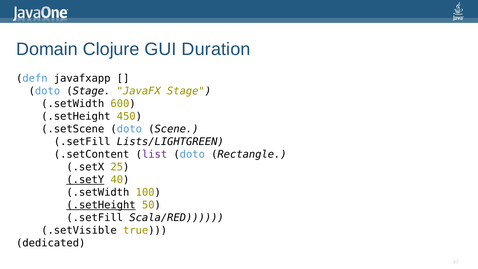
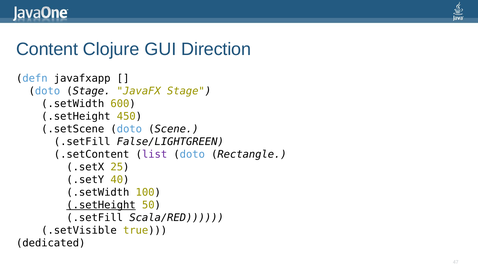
Domain: Domain -> Content (47, 49)
Duration: Duration -> Direction (216, 49)
Lists/LIGHTGREEN: Lists/LIGHTGREEN -> False/LIGHTGREEN (170, 142)
.setY underline: present -> none (85, 180)
